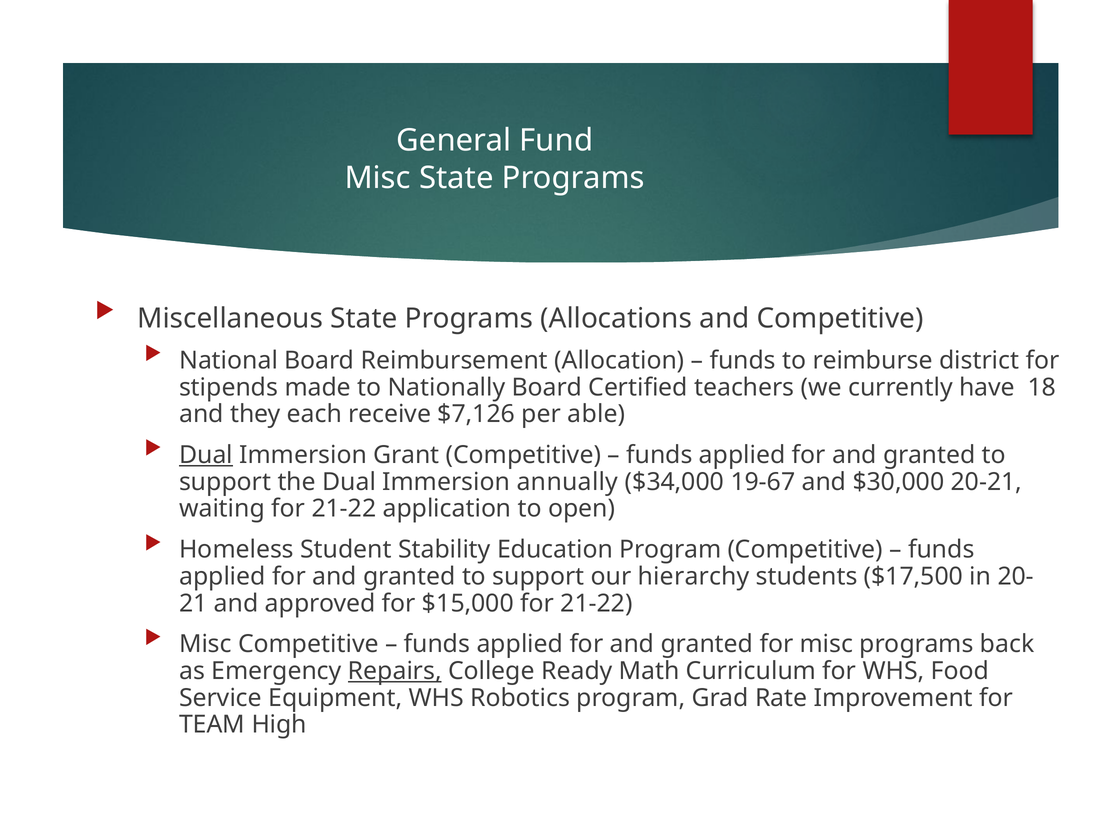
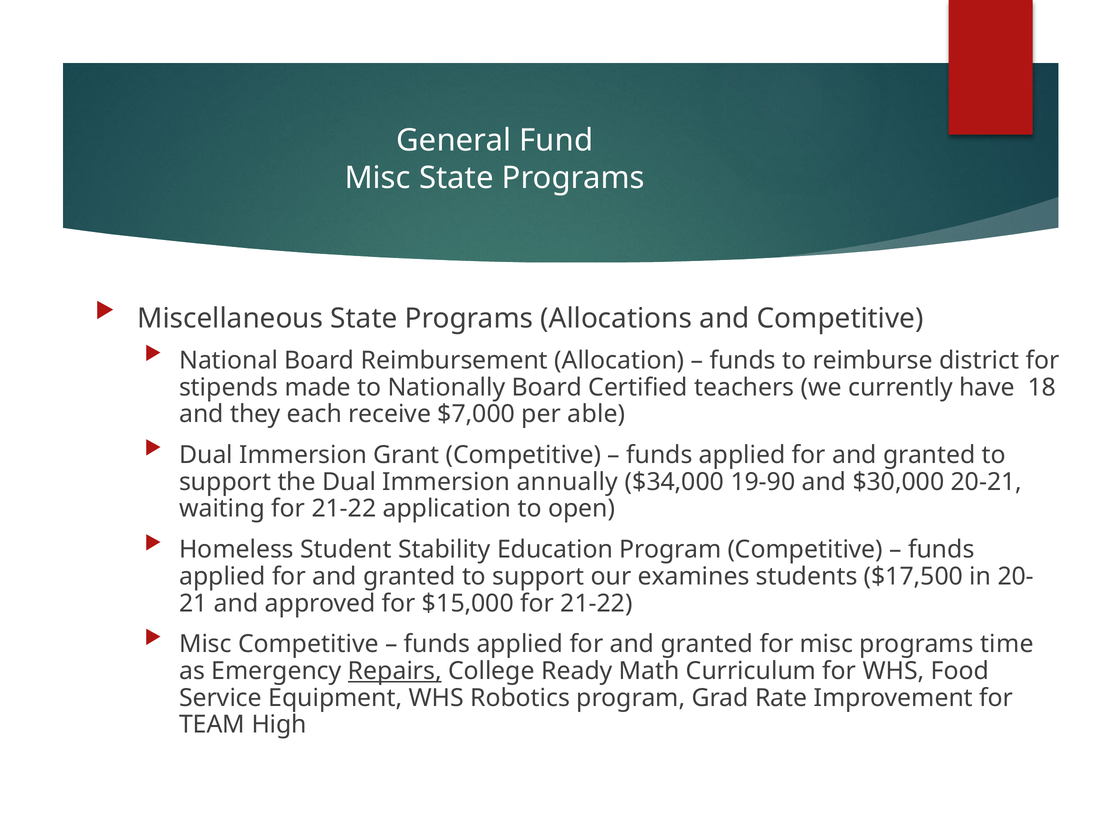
$7,126: $7,126 -> $7,000 (476, 414)
Dual underline: present -> none (206, 455)
19-67: 19-67 -> 19-90 (763, 482)
hierarchy: hierarchy -> examines (694, 576)
back: back -> time (1007, 644)
